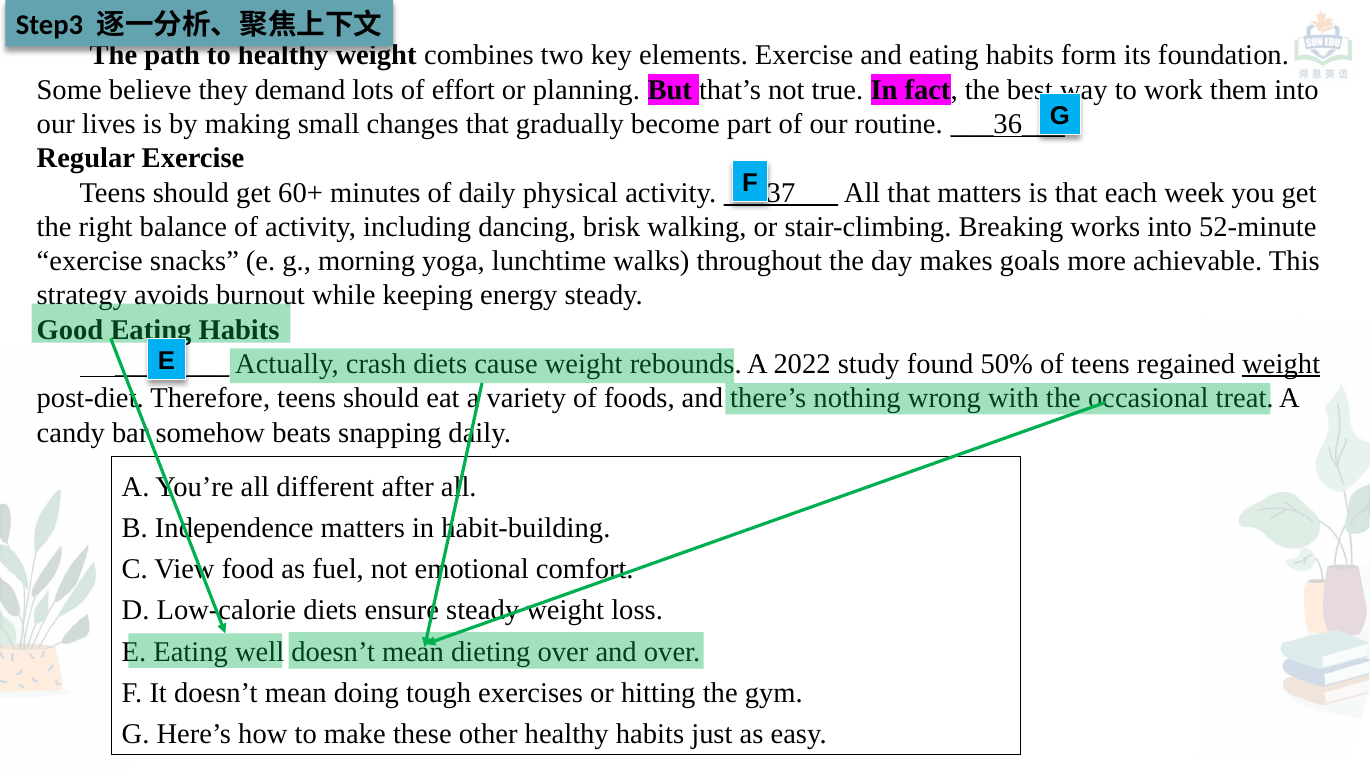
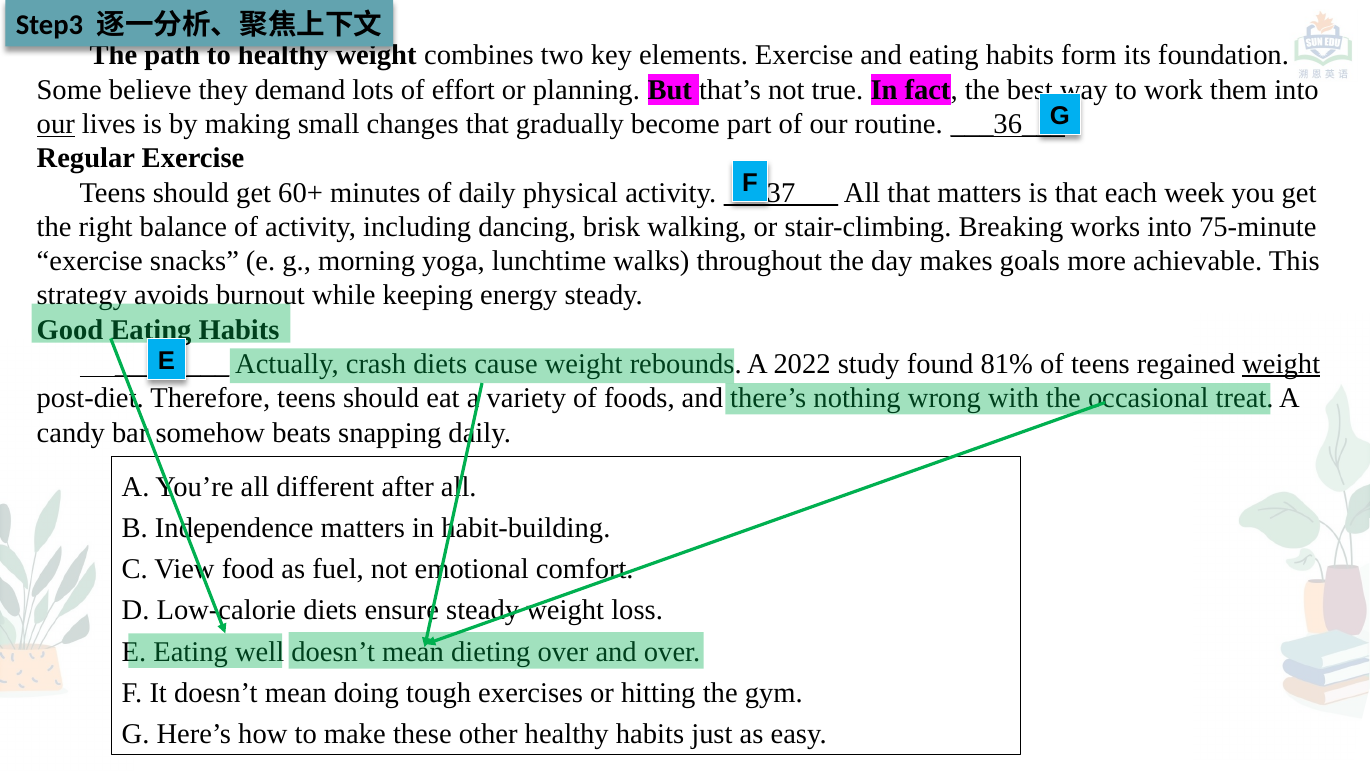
our underline: none -> present (56, 124)
52-minute: 52-minute -> 75-minute (1258, 227)
50%: 50% -> 81% (1007, 364)
